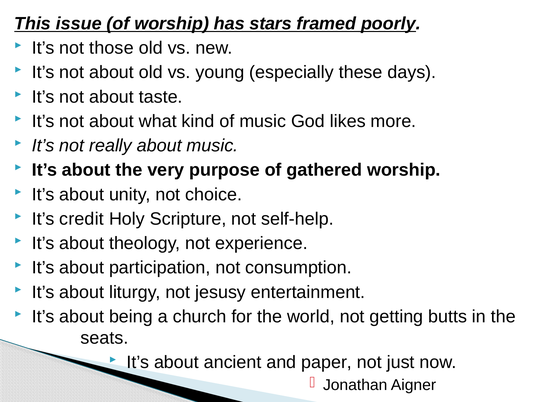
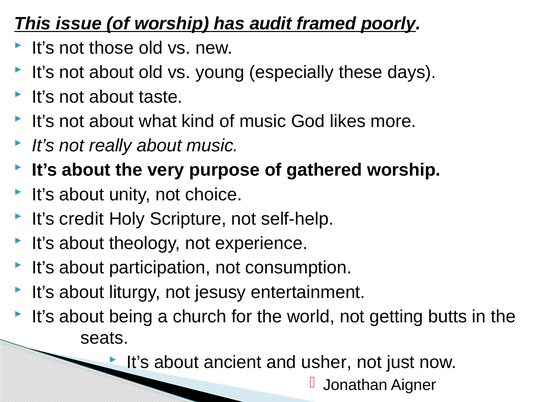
stars: stars -> audit (271, 24)
paper: paper -> usher (327, 363)
